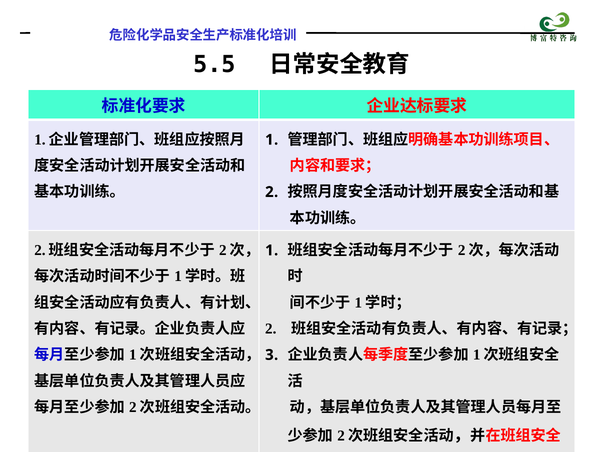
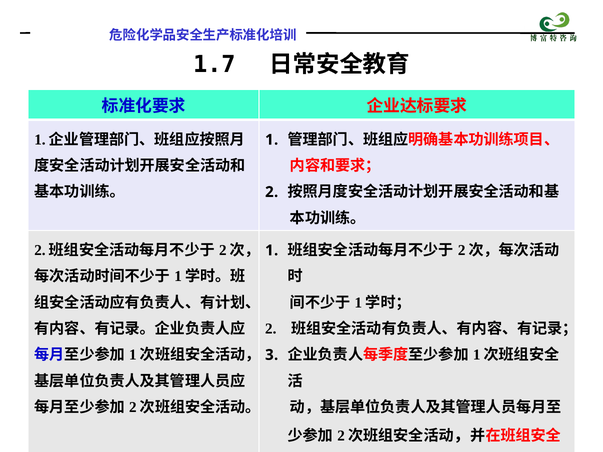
5.5: 5.5 -> 1.7 (214, 64)
